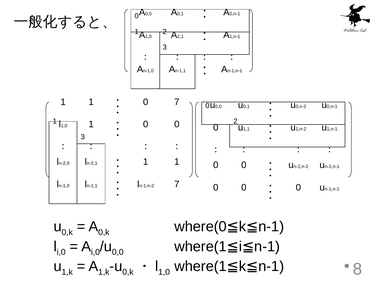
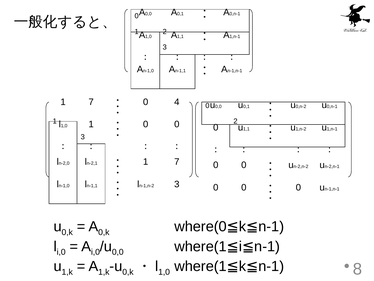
1: 1 -> 7 (91, 102)
0 7: 7 -> 4 (177, 102)
1: 1 -> 7 (177, 162)
7: 7 -> 3 (177, 184)
